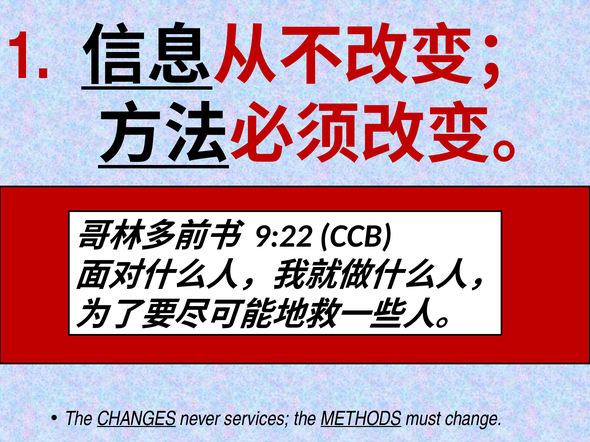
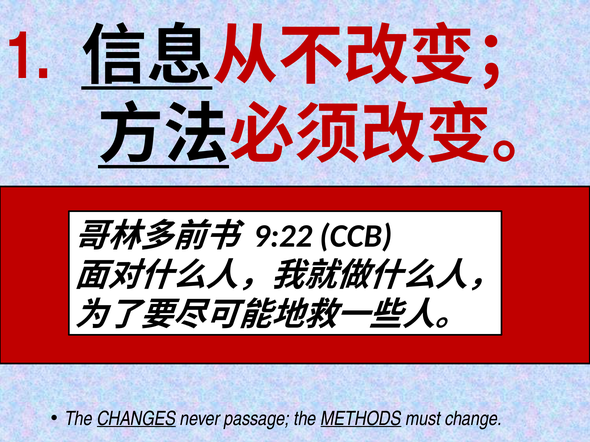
services: services -> passage (257, 419)
